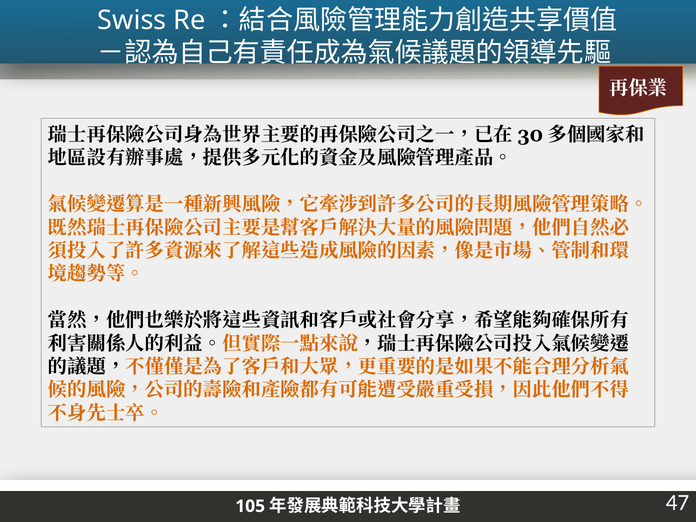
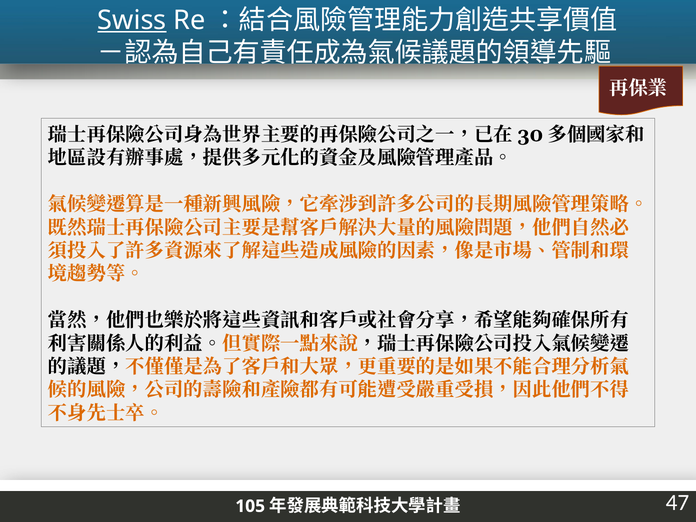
Swiss underline: none -> present (132, 20)
